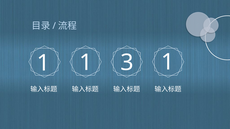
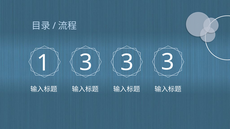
1 1: 1 -> 3 (86, 63)
1: 1 -> 3 (168, 62)
